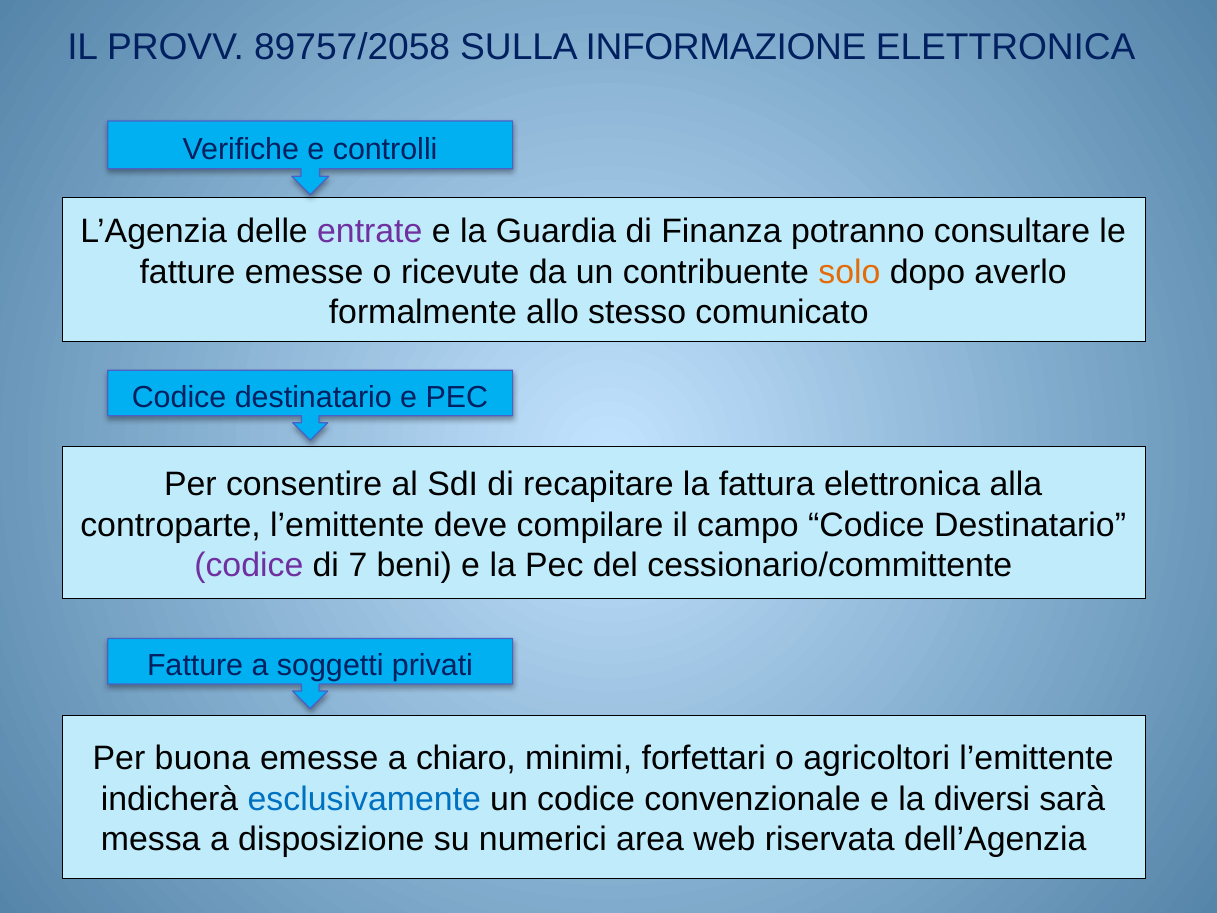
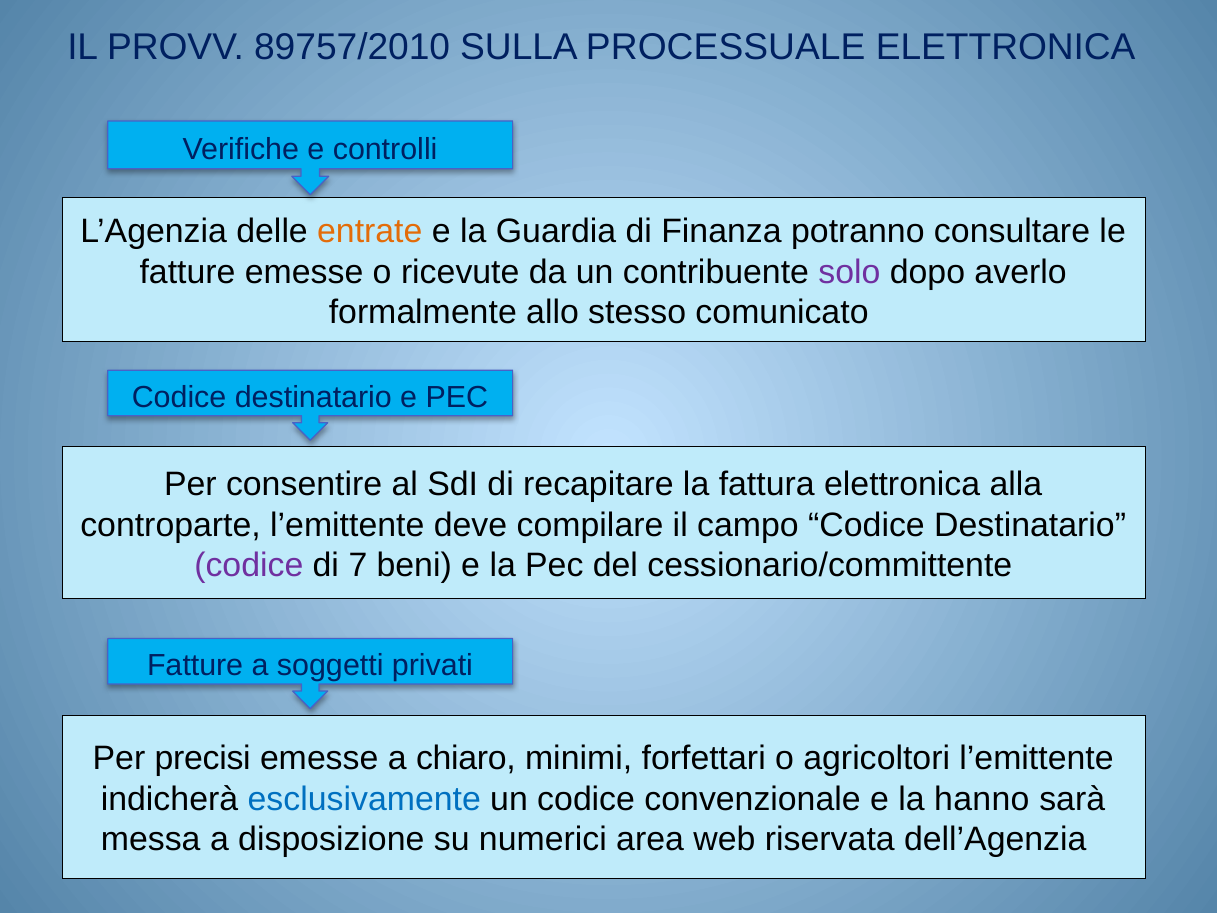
89757/2058: 89757/2058 -> 89757/2010 (352, 47)
INFORMAZIONE: INFORMAZIONE -> PROCESSUALE (726, 47)
entrate colour: purple -> orange (370, 231)
solo colour: orange -> purple (849, 272)
buona: buona -> precisi (203, 758)
diversi: diversi -> hanno (982, 799)
